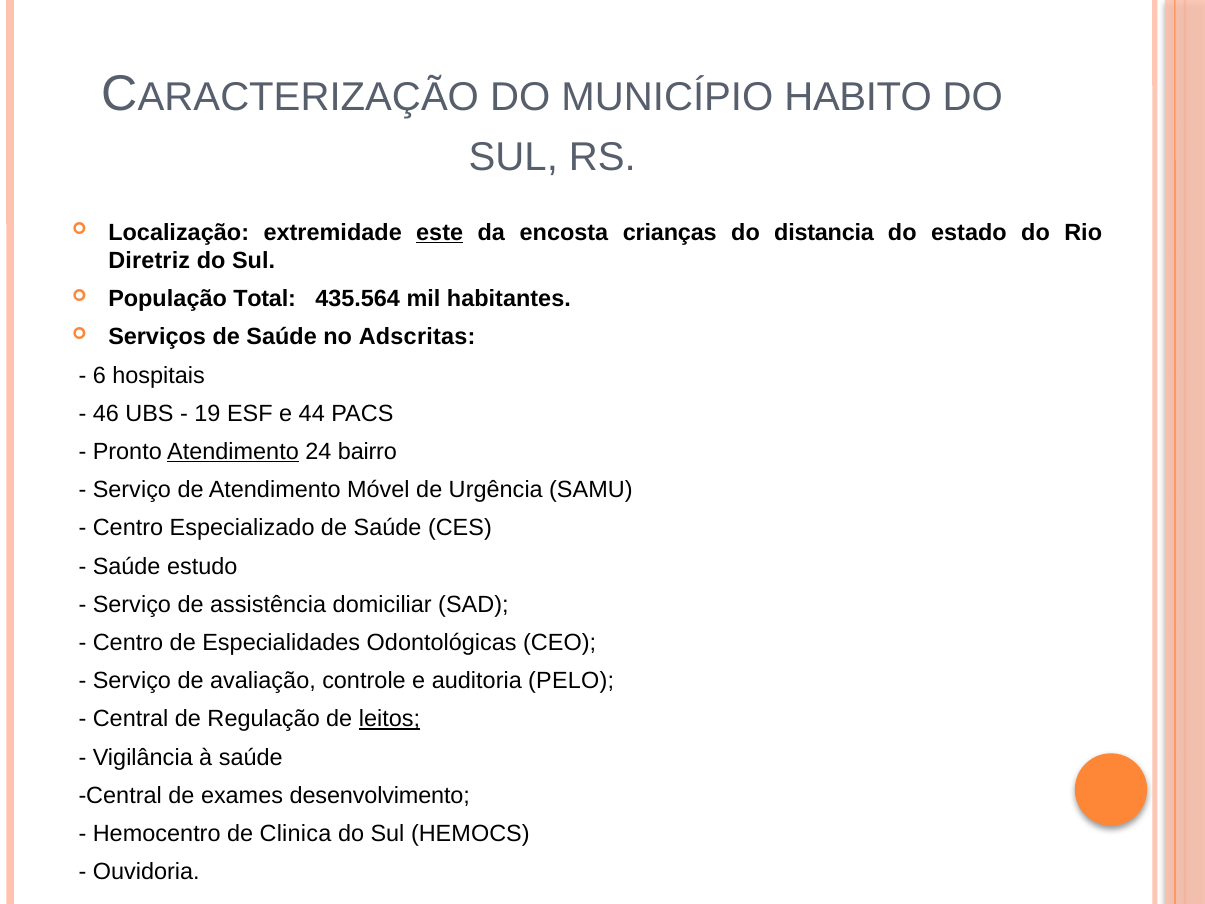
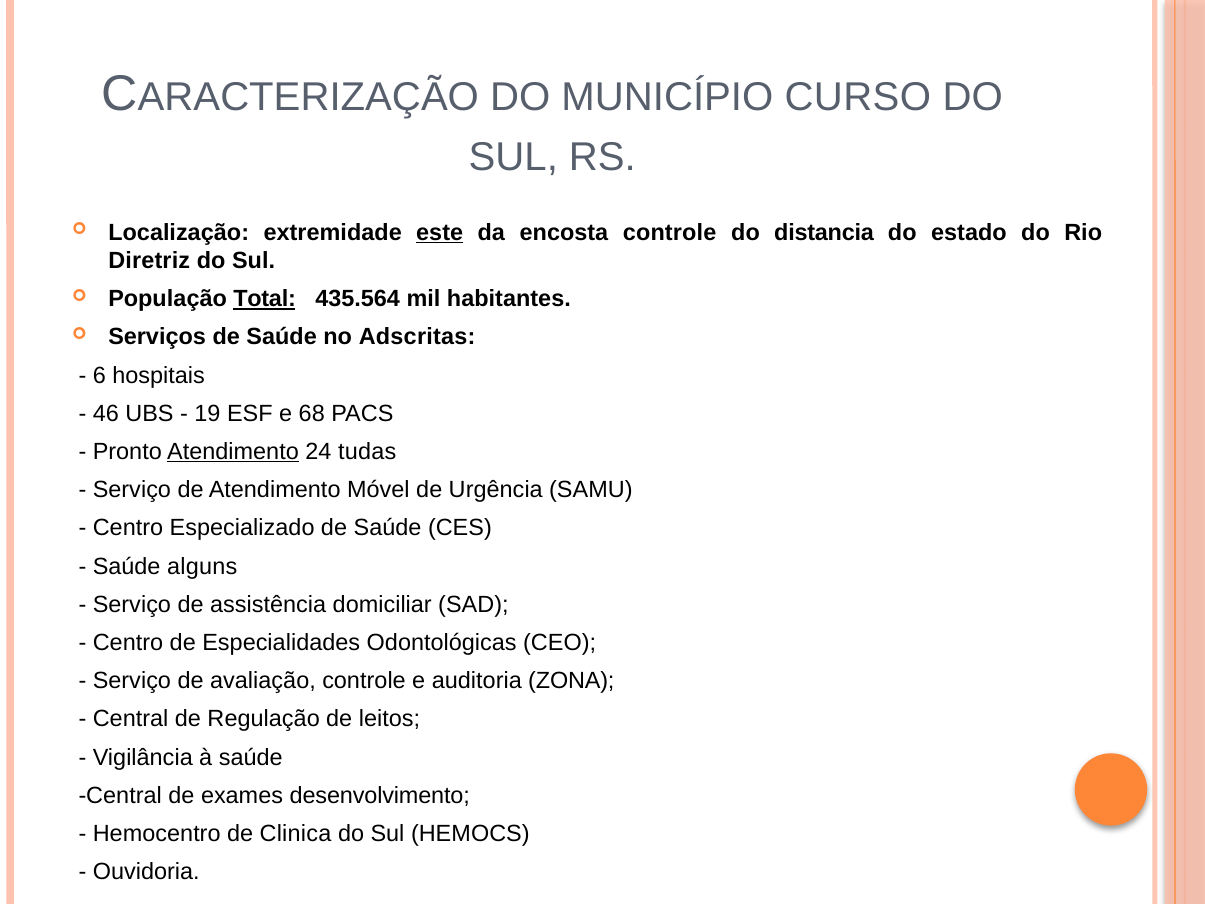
HABITO: HABITO -> CURSO (858, 97)
encosta crianças: crianças -> controle (670, 233)
Total underline: none -> present (265, 299)
44: 44 -> 68 (312, 413)
bairro: bairro -> tudas (367, 452)
estudo: estudo -> alguns (202, 566)
PELO: PELO -> ZONA (571, 681)
leitos underline: present -> none (389, 719)
